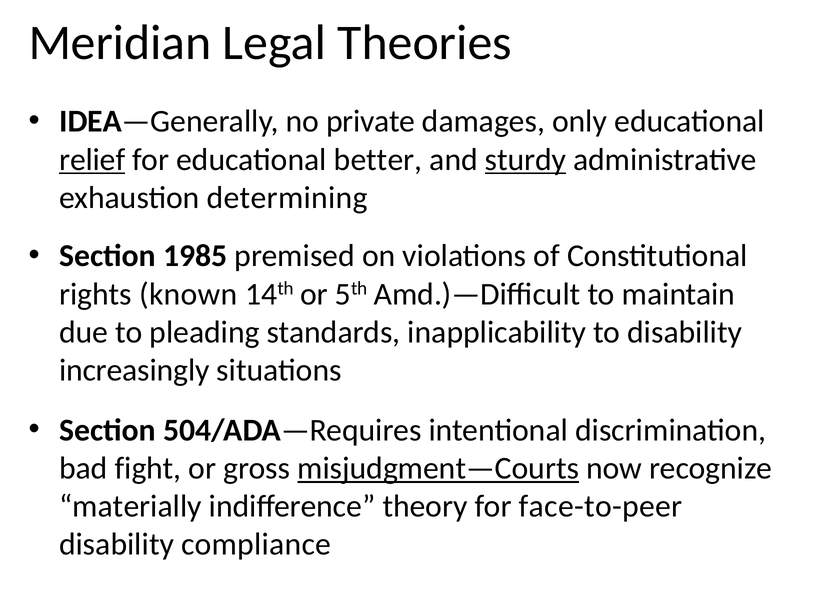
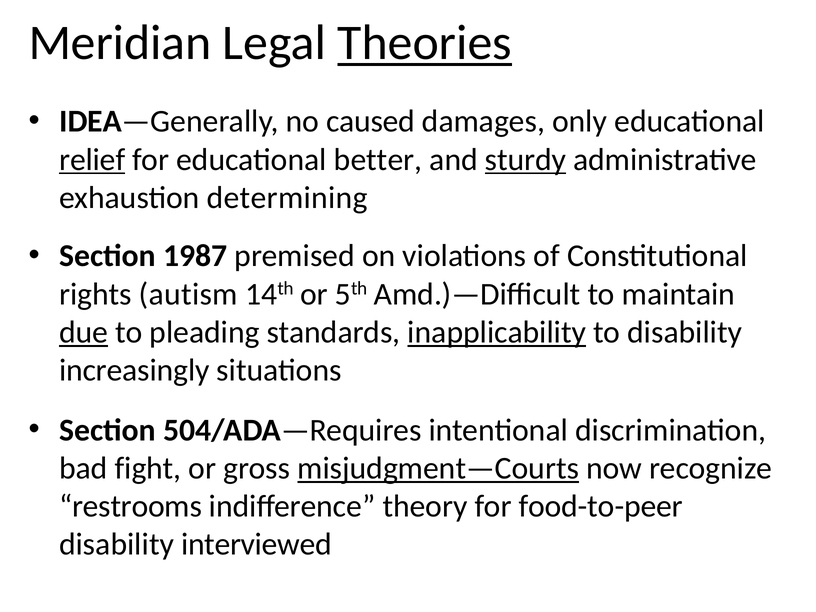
Theories underline: none -> present (425, 43)
private: private -> caused (371, 121)
1985: 1985 -> 1987 (195, 256)
known: known -> autism (188, 294)
due underline: none -> present (84, 332)
inapplicability underline: none -> present (497, 332)
materially: materially -> restrooms (131, 506)
face-to-peer: face-to-peer -> food-to-peer (601, 506)
compliance: compliance -> interviewed (256, 545)
